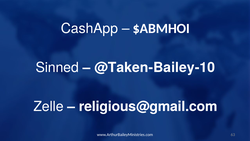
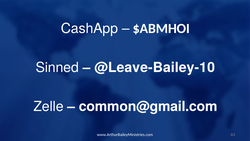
@Taken-Bailey-10: @Taken-Bailey-10 -> @Leave-Bailey-10 (155, 67)
religious@gmail.com: religious@gmail.com -> common@gmail.com (148, 106)
